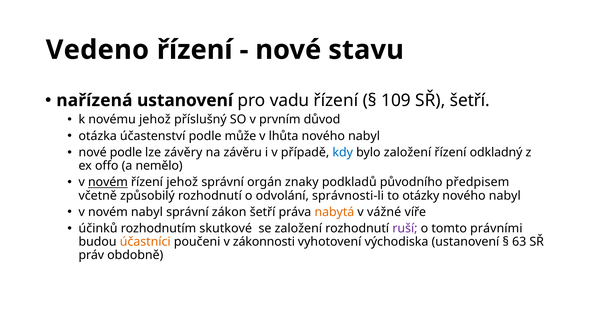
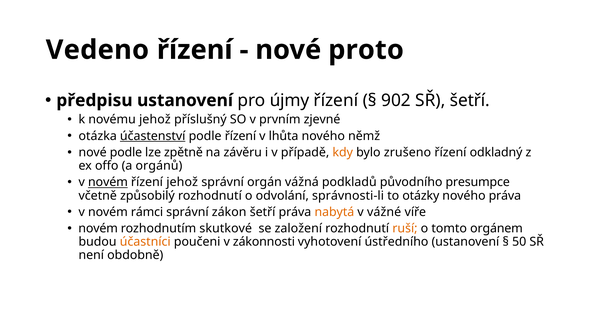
stavu: stavu -> proto (366, 50)
nařízená: nařízená -> předpisu (94, 100)
vadu: vadu -> újmy (290, 100)
109: 109 -> 902 (396, 100)
důvod: důvod -> zjevné (322, 119)
účastenství underline: none -> present (153, 136)
podle může: může -> řízení (240, 136)
nabyl: nabyl -> němž (364, 136)
závěry: závěry -> zpětně (183, 152)
kdy colour: blue -> orange (343, 152)
bylo založení: založení -> zrušeno (407, 152)
nemělo: nemělo -> orgánů (159, 166)
znaky: znaky -> vážná (302, 182)
předpisem: předpisem -> presumpce (478, 182)
nabyl: nabyl -> práva (505, 195)
novém nabyl: nabyl -> rámci (147, 212)
účinků: účinků -> novém (98, 228)
ruší colour: purple -> orange (405, 228)
právními: právními -> orgánem (496, 228)
východiska: východiska -> ústředního (396, 242)
63: 63 -> 50 (519, 242)
práv: práv -> není (91, 255)
